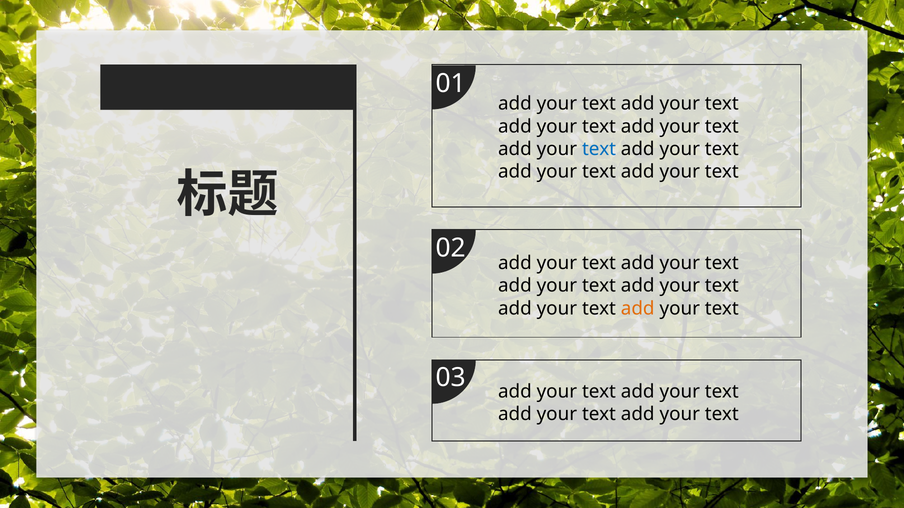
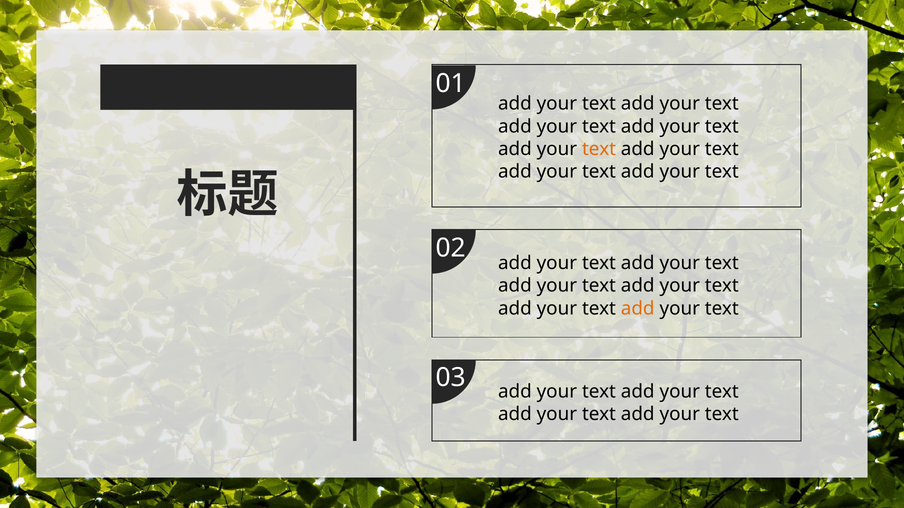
text colour: blue -> orange (599, 149)
